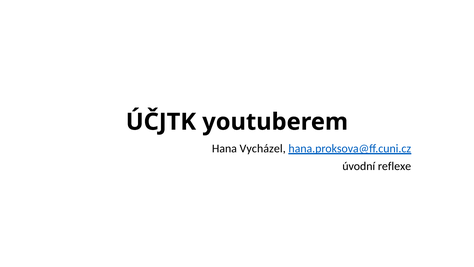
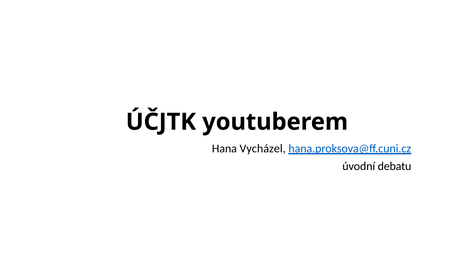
reflexe: reflexe -> debatu (395, 166)
